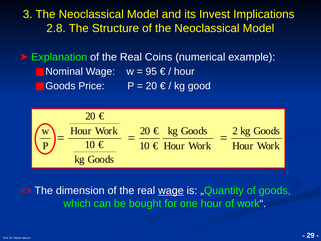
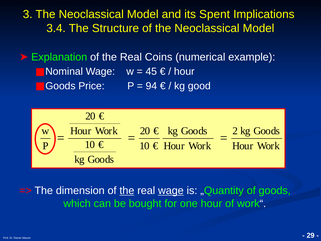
Invest: Invest -> Spent (215, 14)
2.8: 2.8 -> 3.4 (56, 28)
95: 95 -> 45 (151, 72)
20: 20 -> 94 (151, 86)
the underline: none -> present (127, 190)
